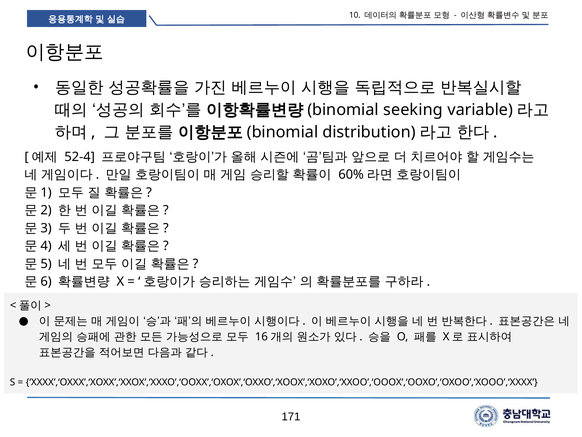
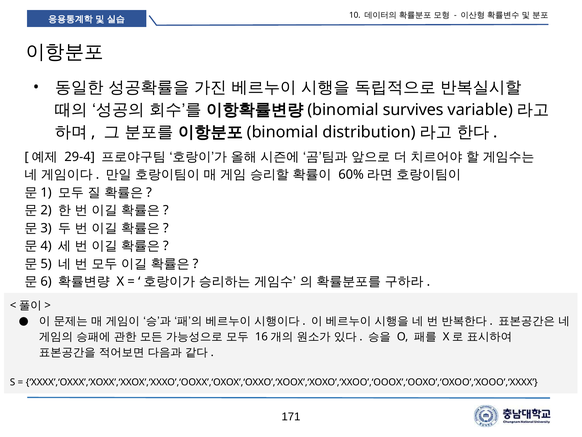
seeking: seeking -> survives (413, 110)
52-4: 52-4 -> 29-4 (80, 157)
